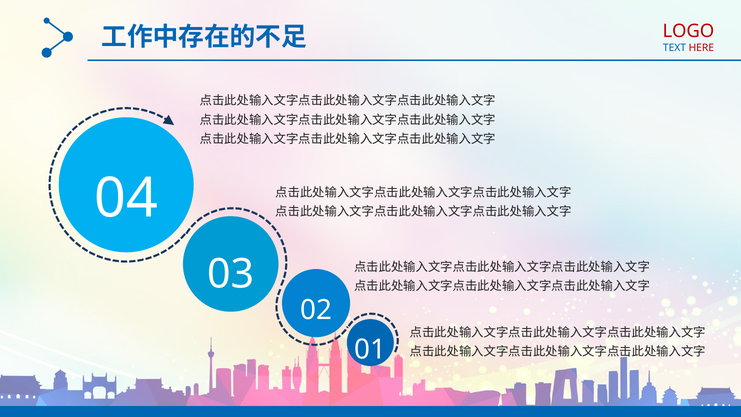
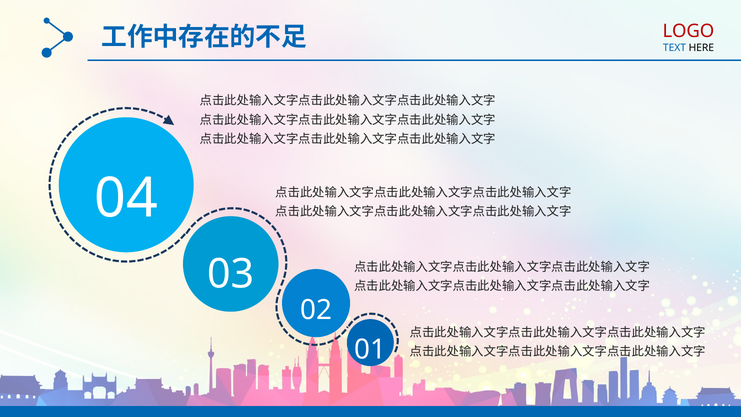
HERE colour: red -> black (701, 48)
